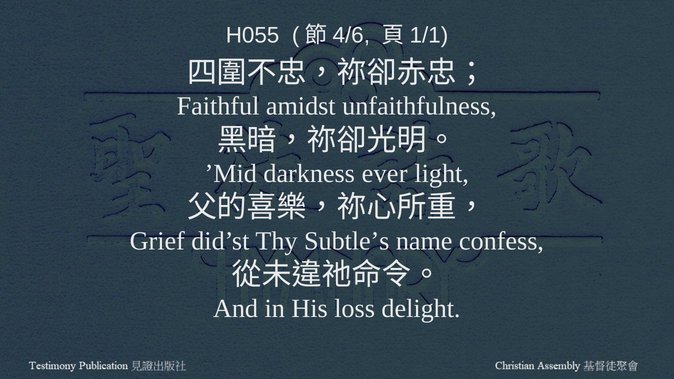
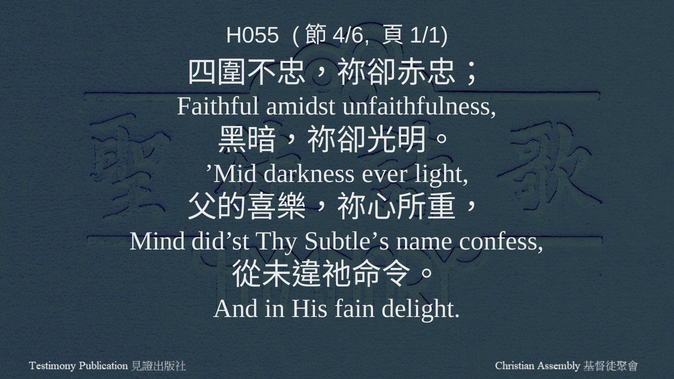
Grief: Grief -> Mind (157, 241)
loss: loss -> fain (355, 309)
